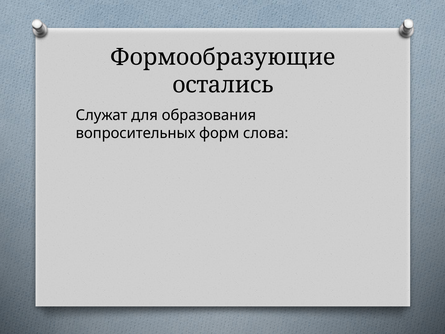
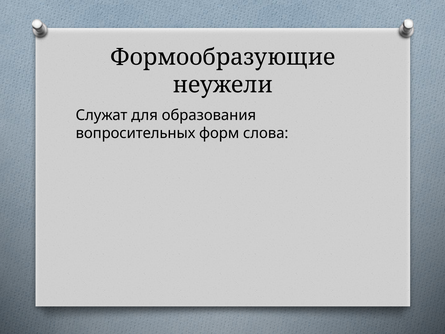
остались: остались -> неужели (223, 85)
